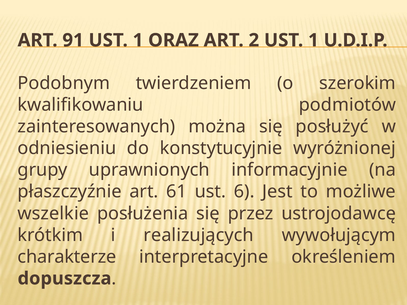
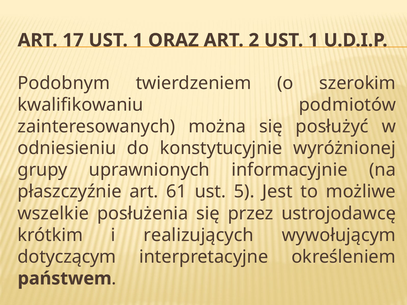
91: 91 -> 17 (73, 40)
6: 6 -> 5 (244, 192)
charakterze: charakterze -> dotyczącym (67, 257)
dopuszcza: dopuszcza -> państwem (65, 279)
